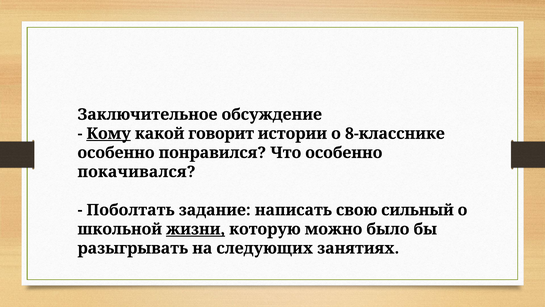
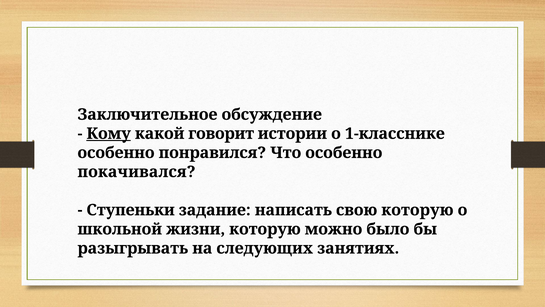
8-класснике: 8-класснике -> 1-класснике (395, 133)
Поболтать: Поболтать -> Ступеньки (131, 210)
свою сильный: сильный -> которую (417, 210)
жизни underline: present -> none (196, 229)
